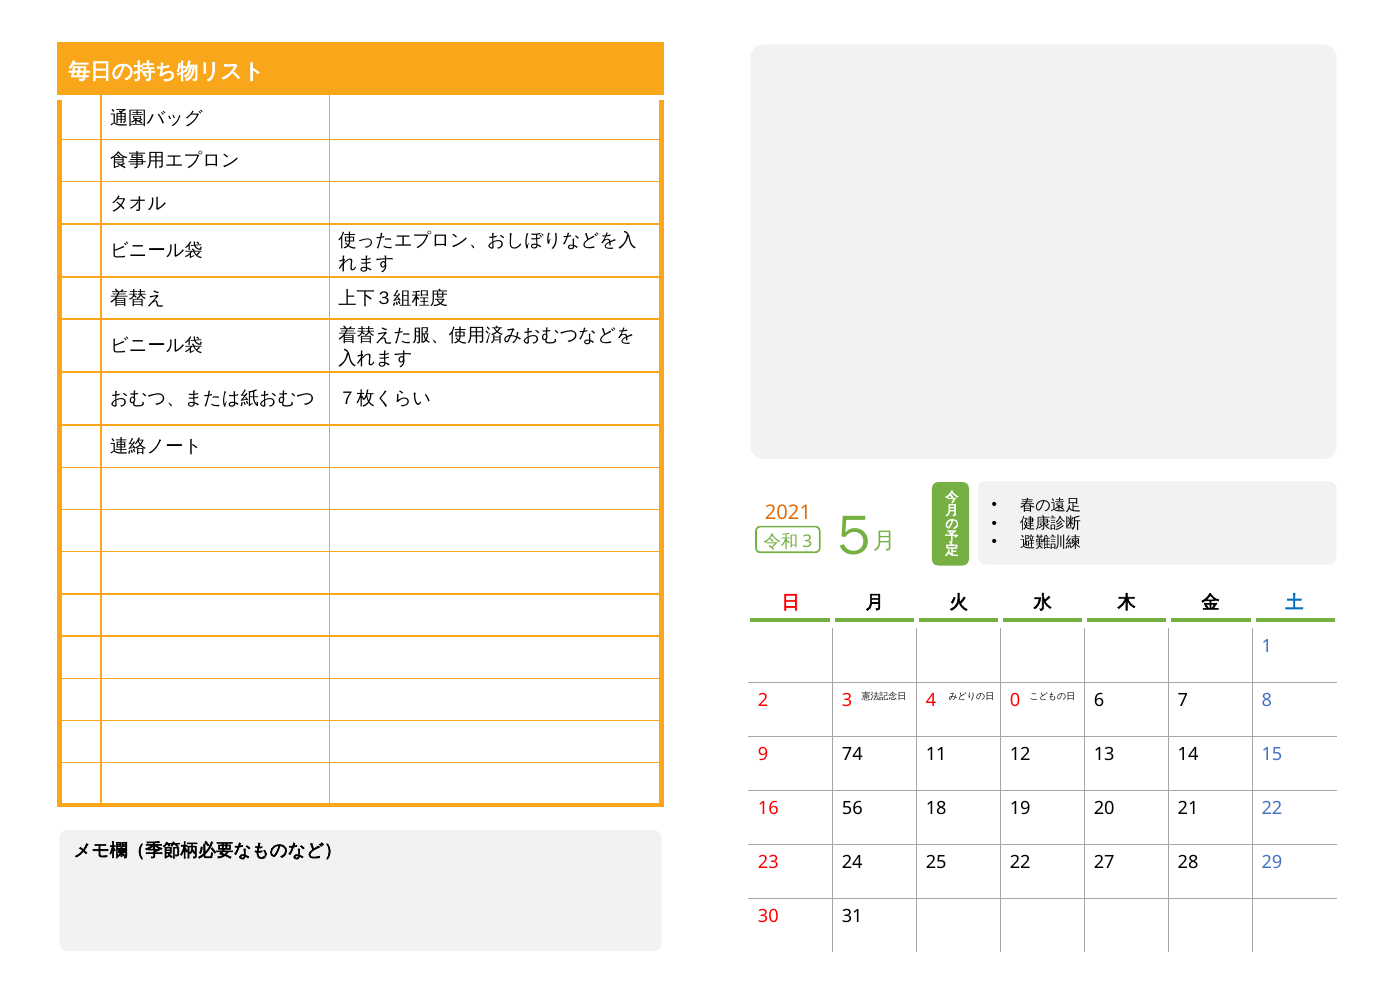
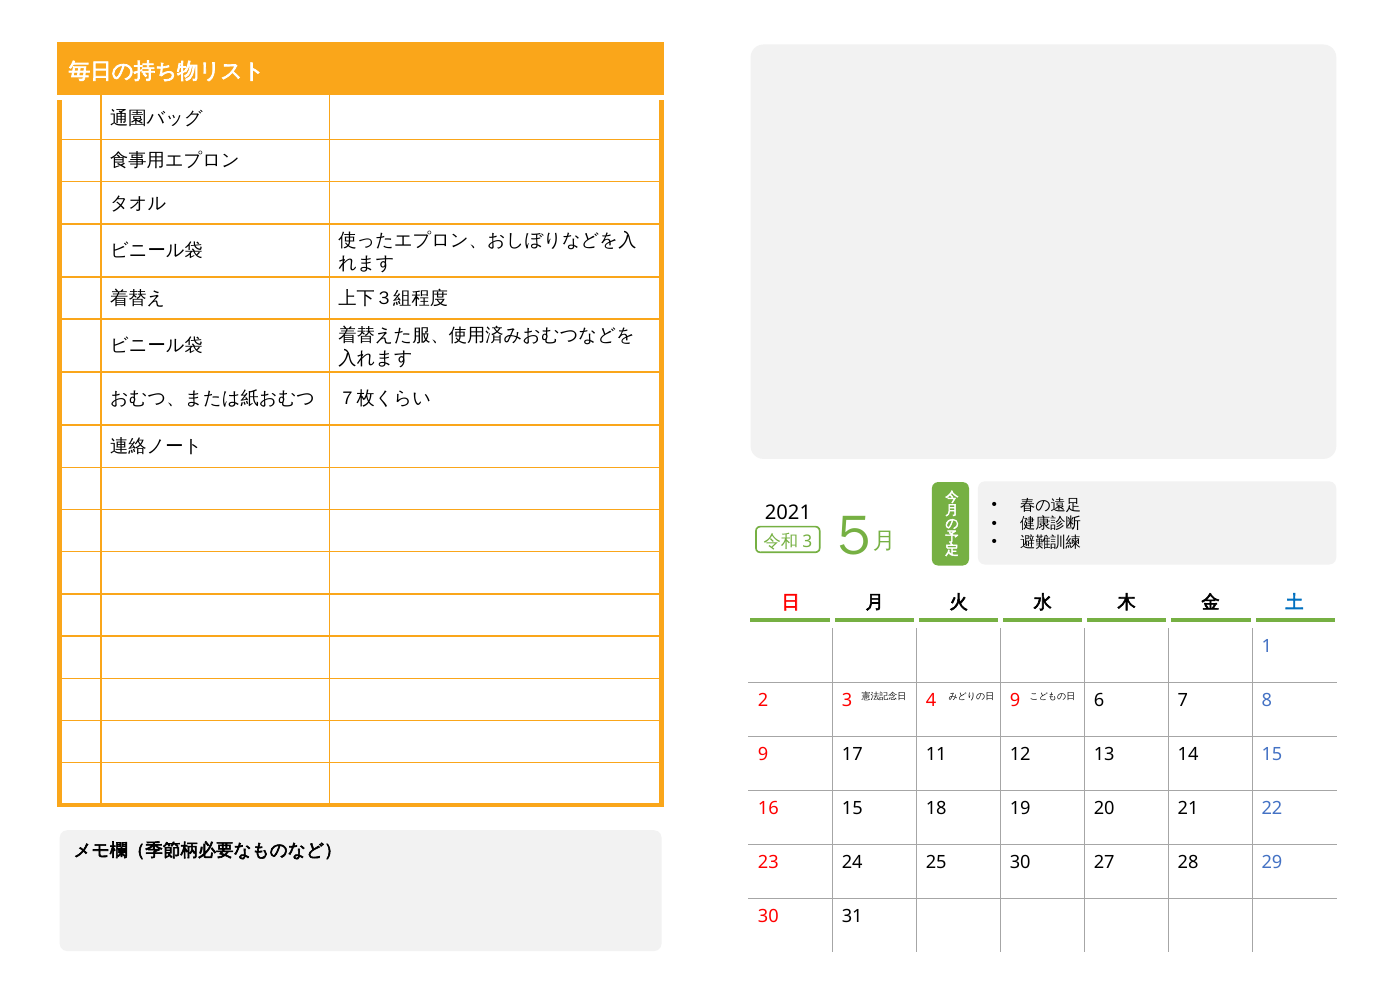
2021 colour: orange -> black (788, 513)
4 0: 0 -> 9 (1015, 701)
74: 74 -> 17 (852, 755)
16 56: 56 -> 15 (852, 809)
25 22: 22 -> 30 (1020, 863)
